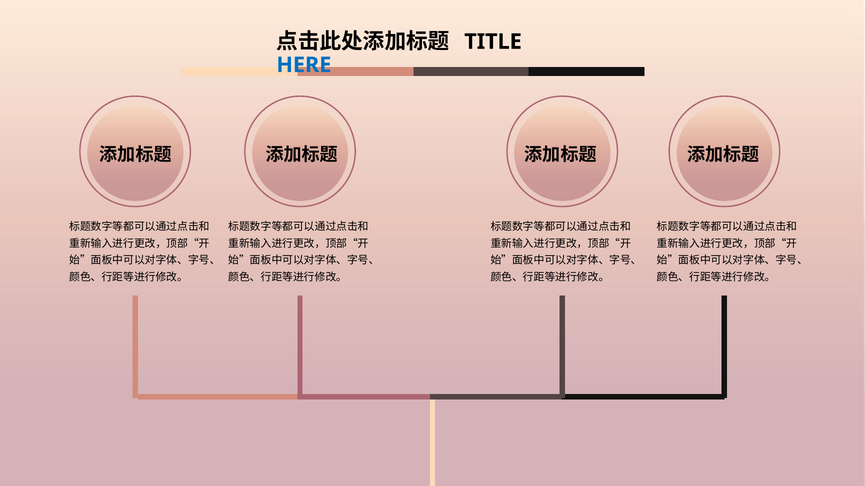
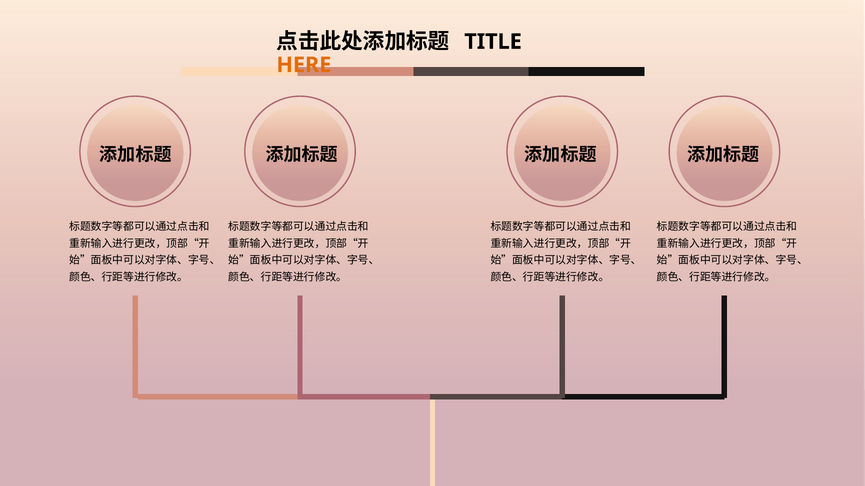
HERE colour: blue -> orange (304, 65)
